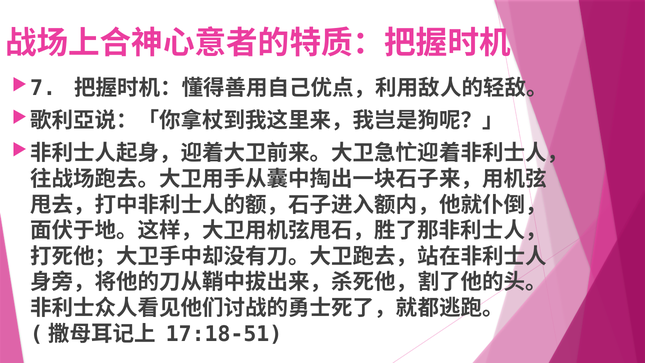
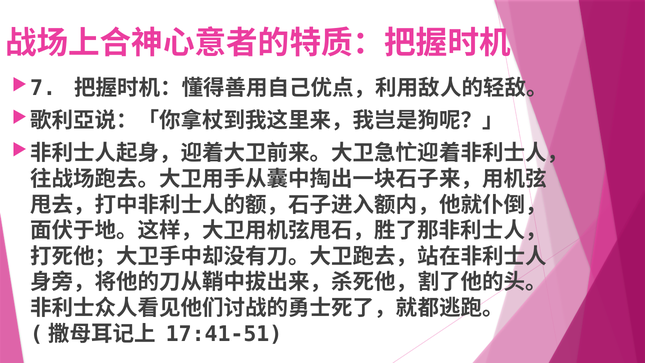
17:18-51: 17:18-51 -> 17:41-51 (224, 334)
